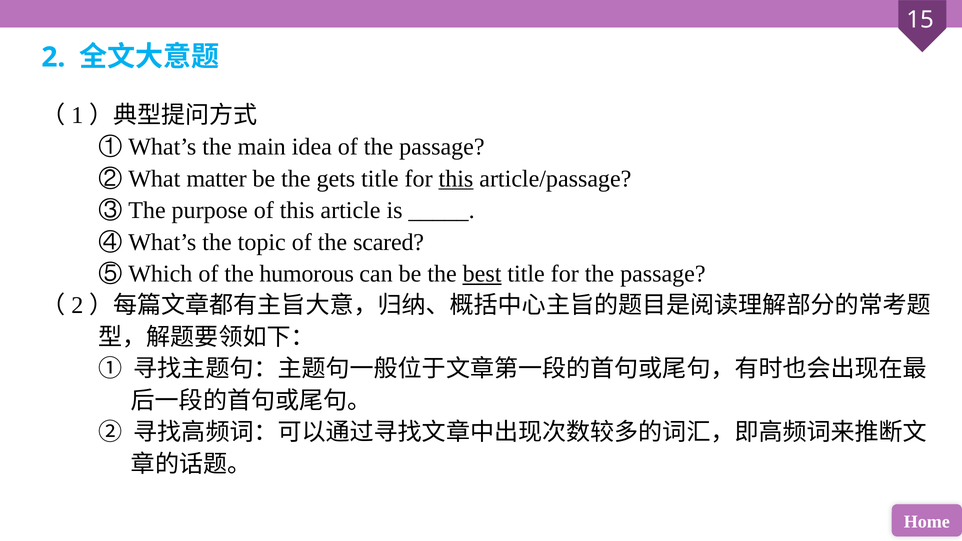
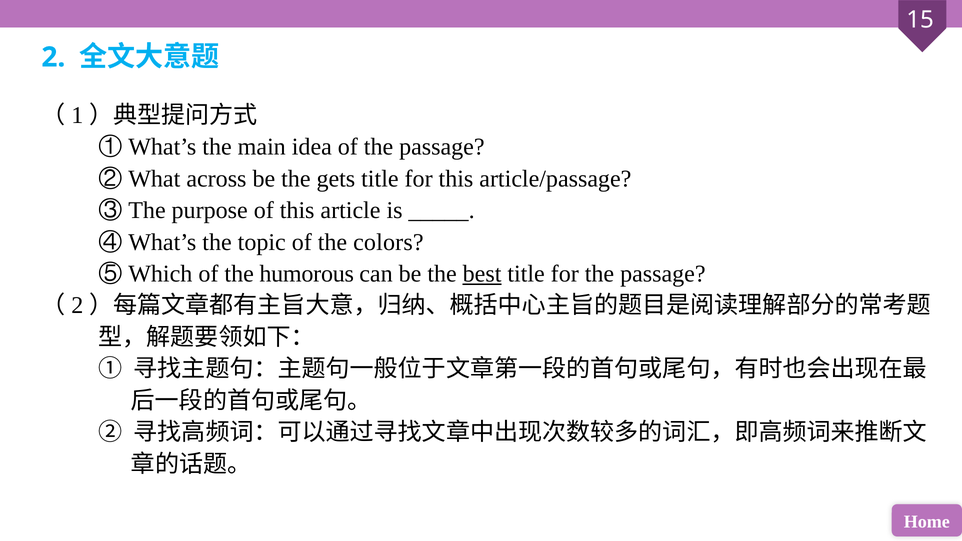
matter: matter -> across (216, 179)
this underline: present -> none (456, 179)
scared: scared -> colors (388, 242)
